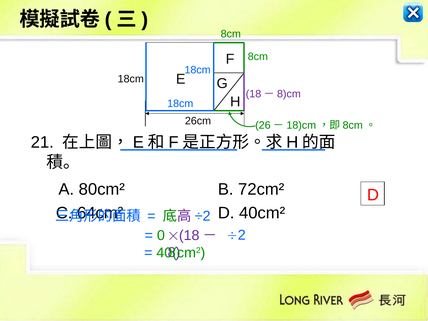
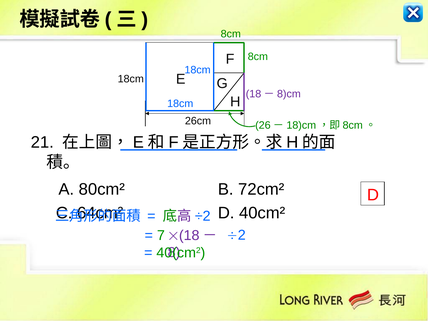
0: 0 -> 7 (161, 235)
